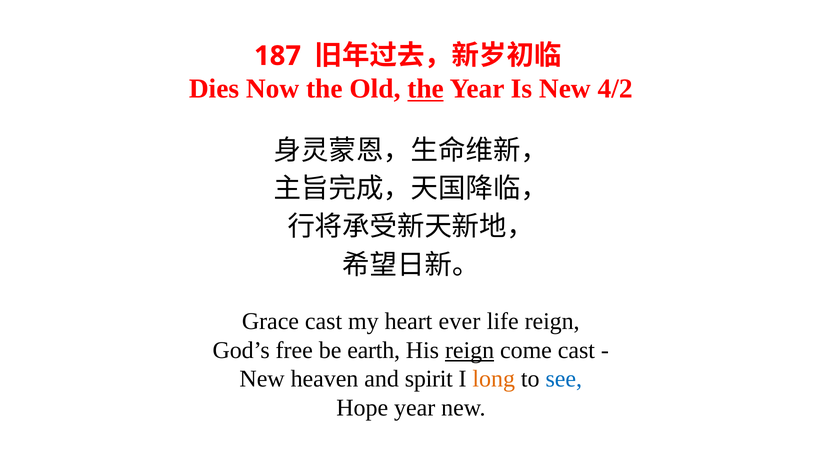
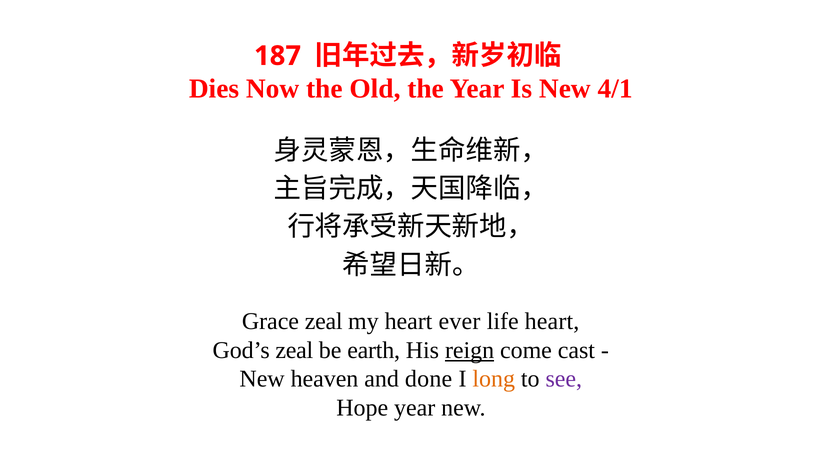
the underline: present -> none (426, 89)
4/2: 4/2 -> 4/1 (615, 89)
Grace cast: cast -> zeal (324, 321)
life reign: reign -> heart (552, 321)
God’s free: free -> zeal (294, 350)
spirit: spirit -> done (429, 379)
see colour: blue -> purple (564, 379)
